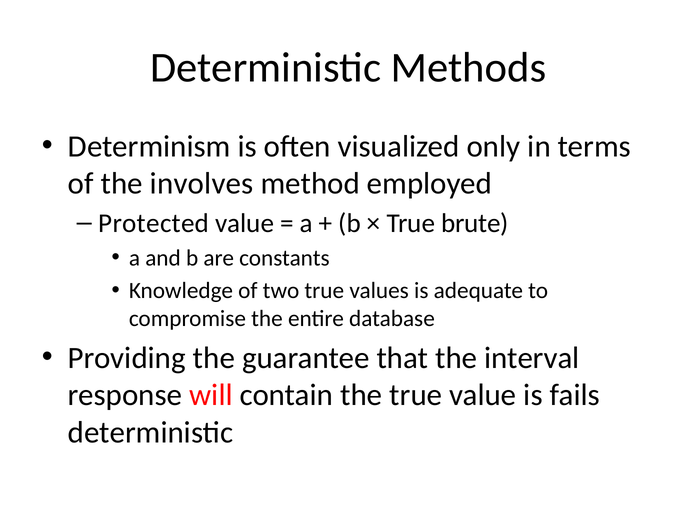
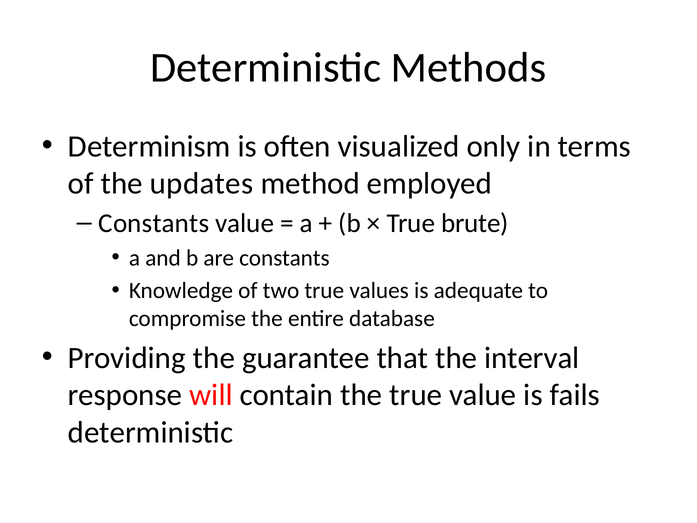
involves: involves -> updates (202, 183)
Protected: Protected -> Constants (154, 223)
